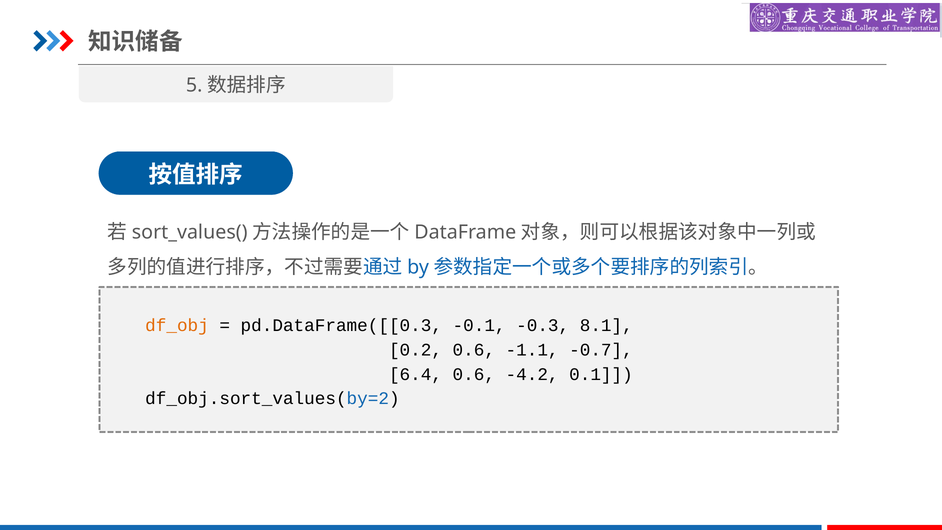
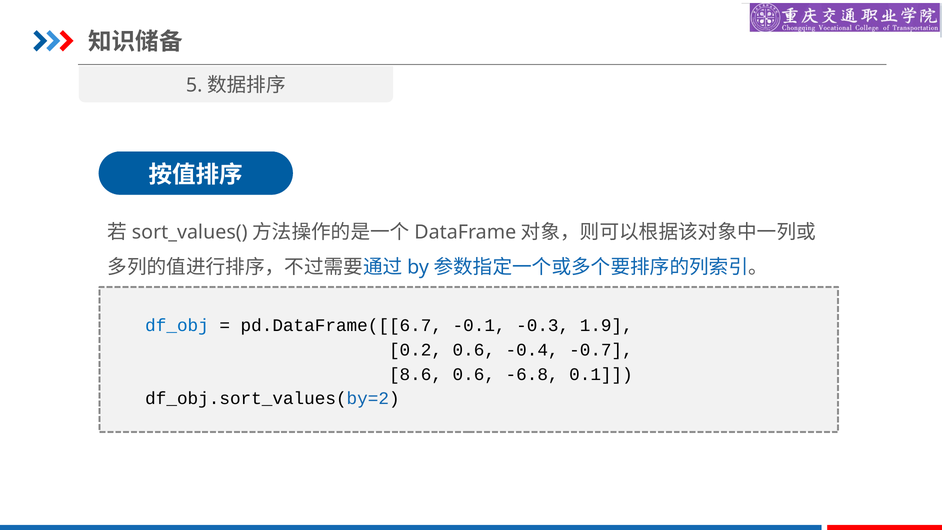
df_obj colour: orange -> blue (177, 326)
pd.DataFrame([[0.3: pd.DataFrame([[0.3 -> pd.DataFrame([[6.7 (341, 326)
8.1: 8.1 -> 1.9 (606, 326)
-1.1: -1.1 -> -0.4 (532, 350)
6.4: 6.4 -> 8.6 (416, 374)
-4.2: -4.2 -> -6.8 (532, 374)
